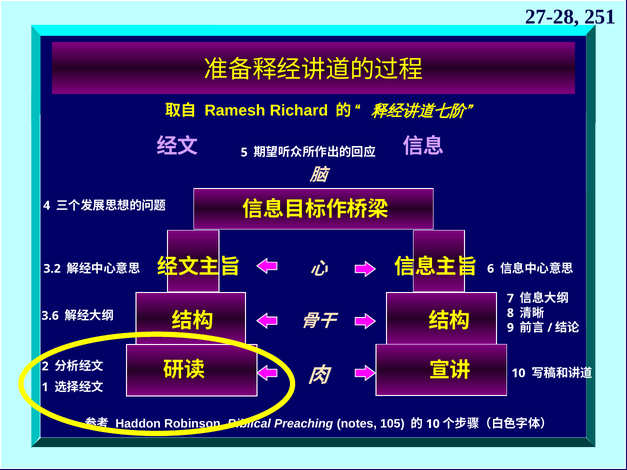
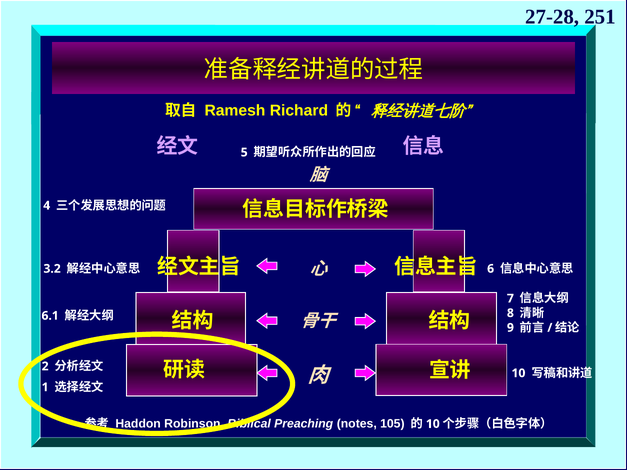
3.6: 3.6 -> 6.1 (50, 316)
